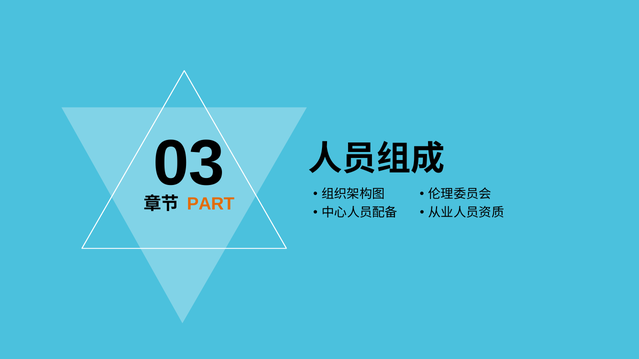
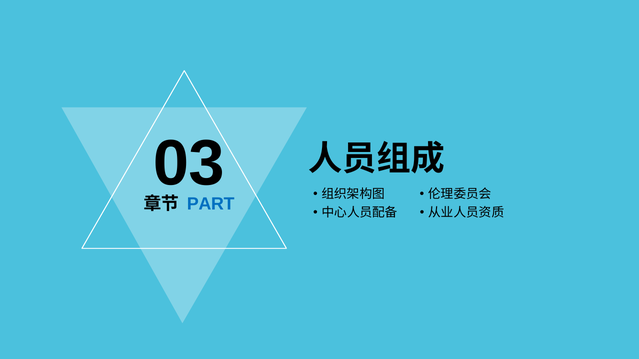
PART colour: orange -> blue (211, 204)
